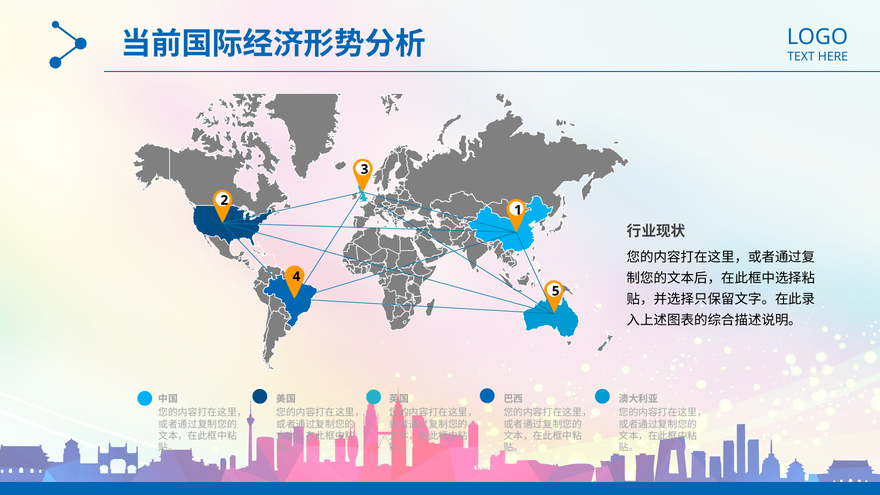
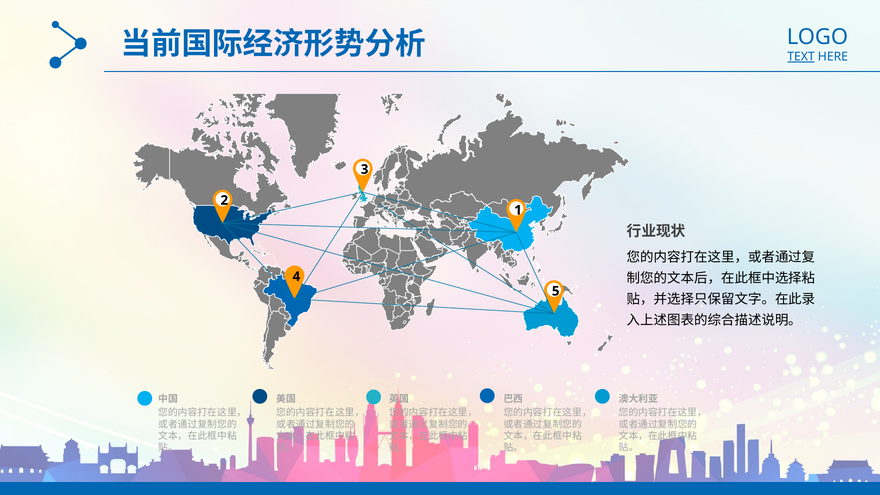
TEXT underline: none -> present (801, 57)
